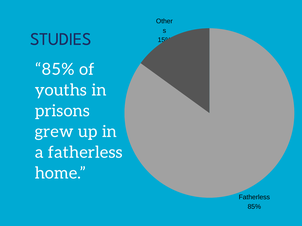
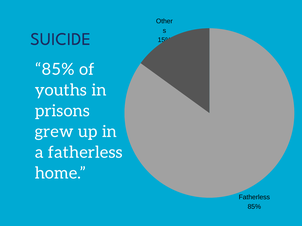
STUDIES: STUDIES -> SUICIDE (61, 39)
